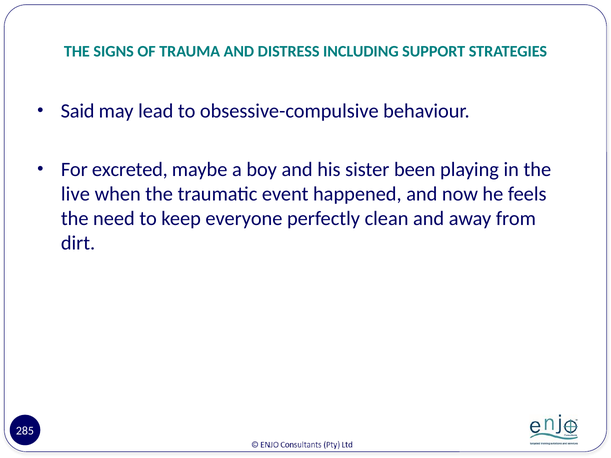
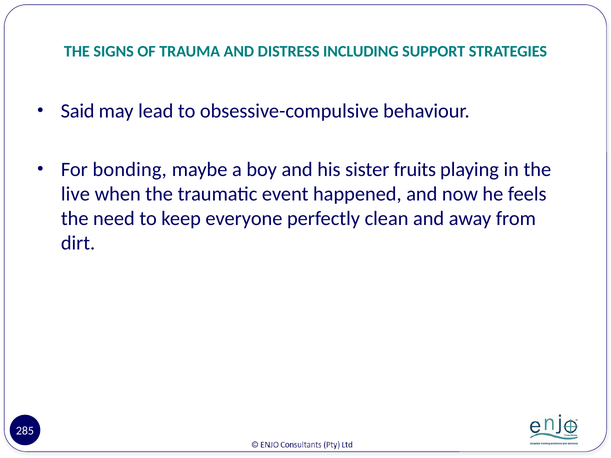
excreted: excreted -> bonding (130, 170)
been: been -> fruits (415, 170)
